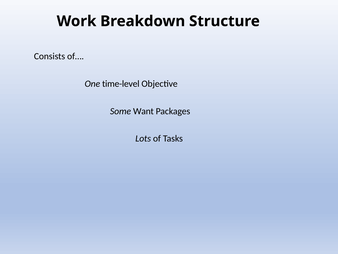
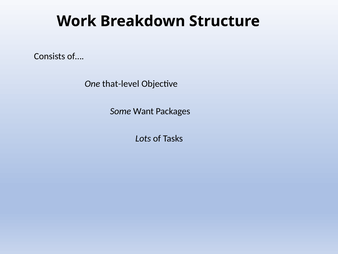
time-level: time-level -> that-level (121, 84)
